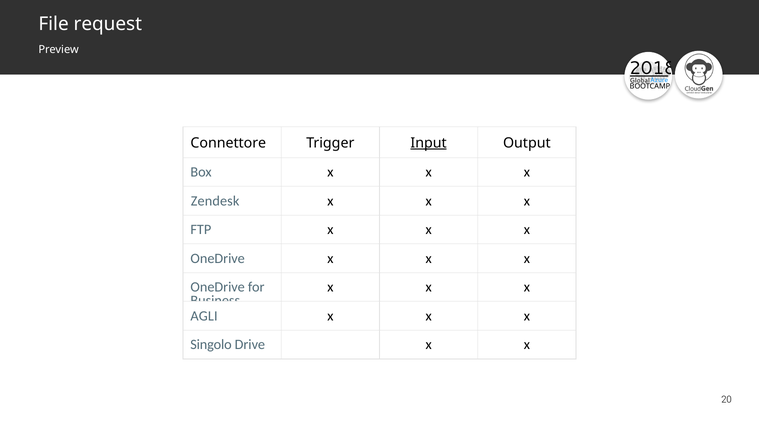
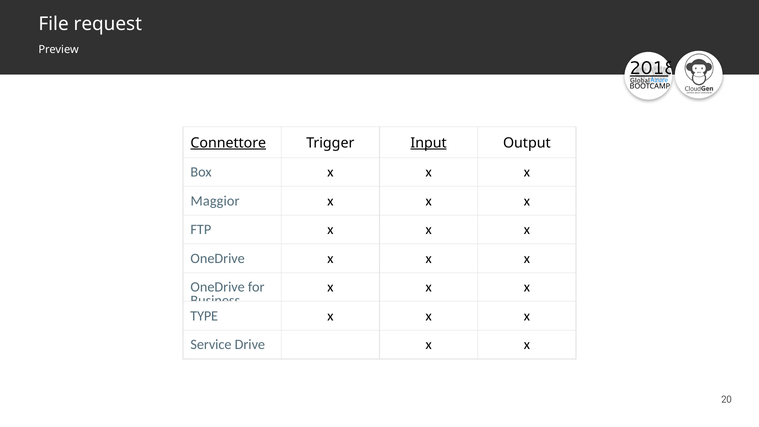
Connettore underline: none -> present (228, 143)
Zendesk: Zendesk -> Maggior (215, 201)
AGLI: AGLI -> TYPE (204, 316)
Singolo: Singolo -> Service (211, 345)
